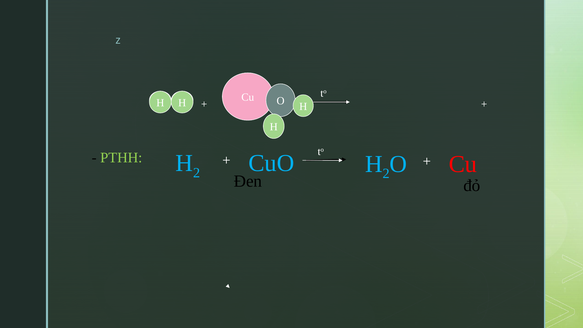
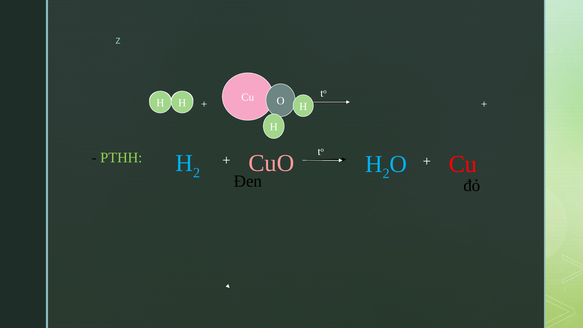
CuO colour: light blue -> pink (271, 163)
